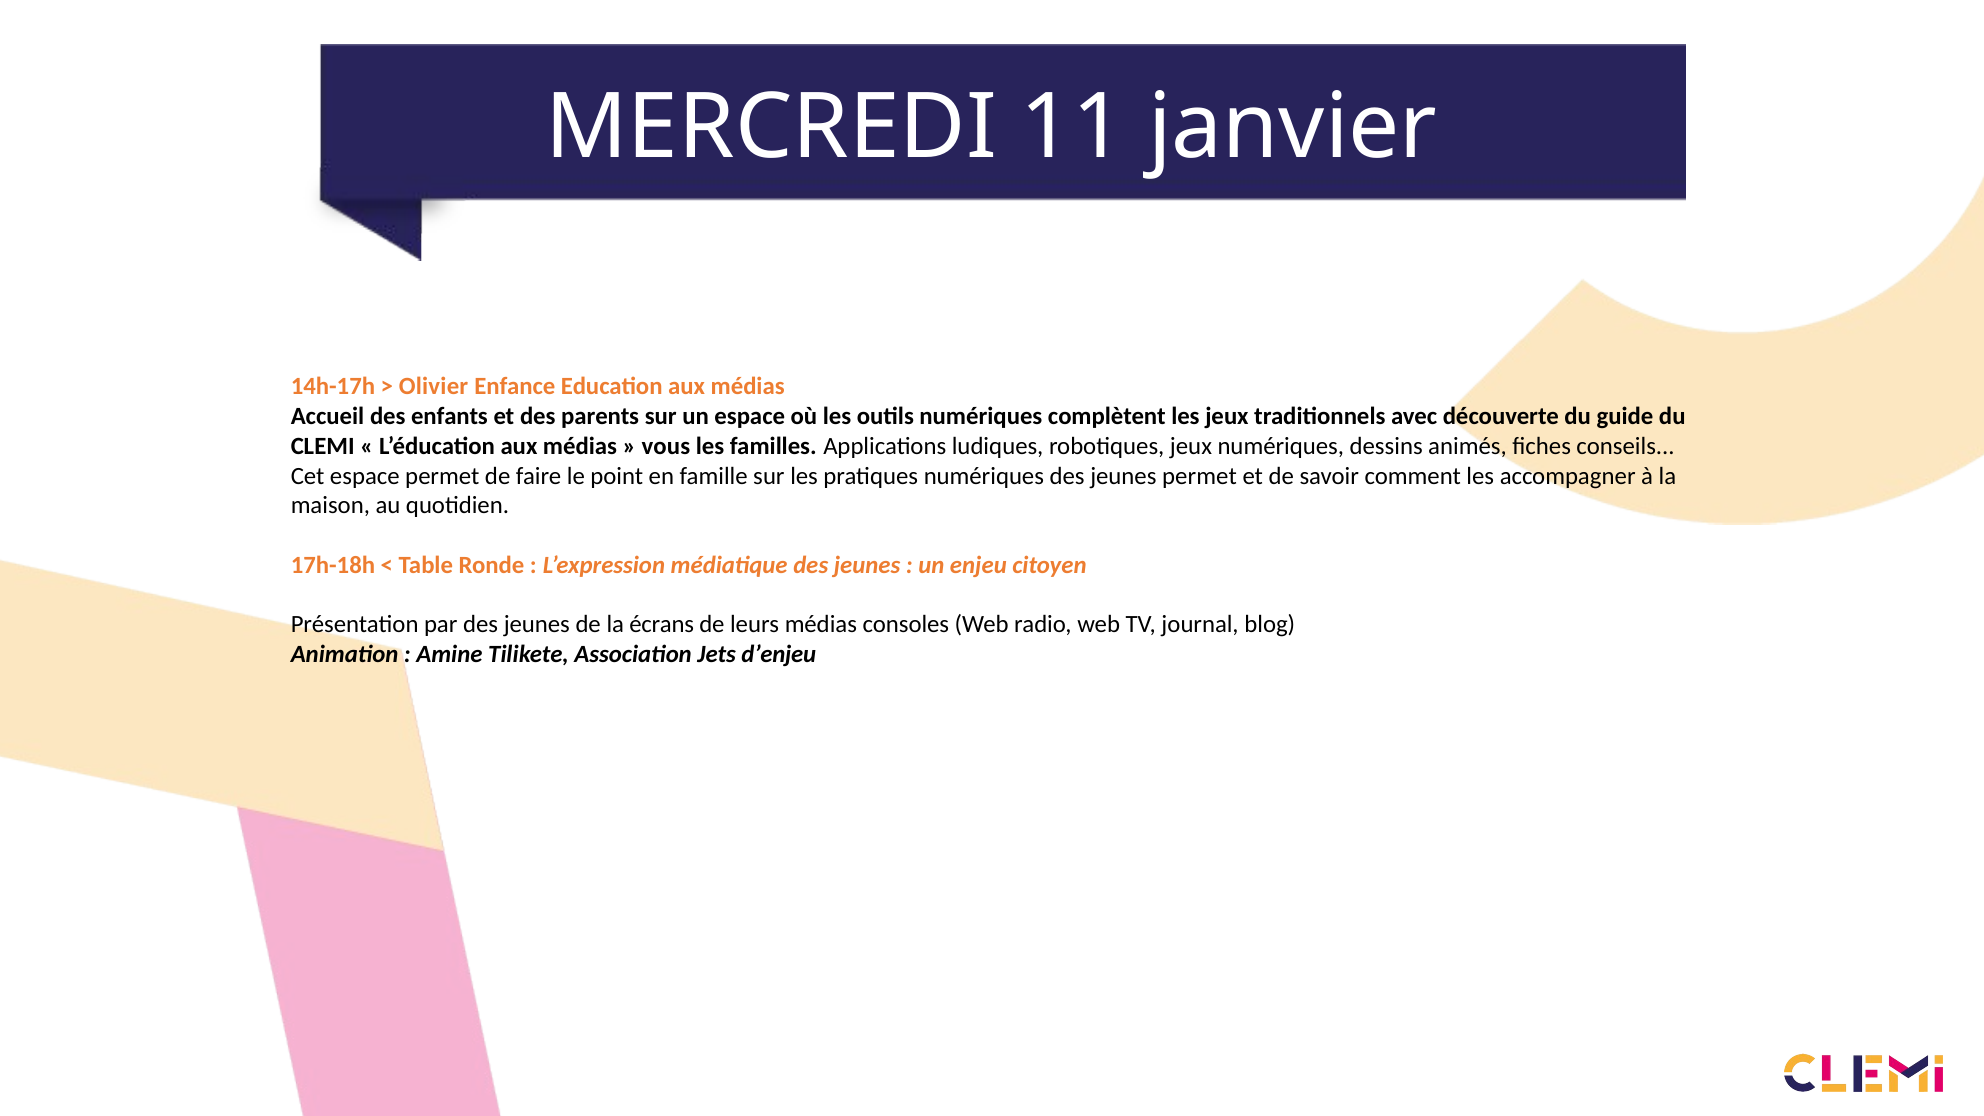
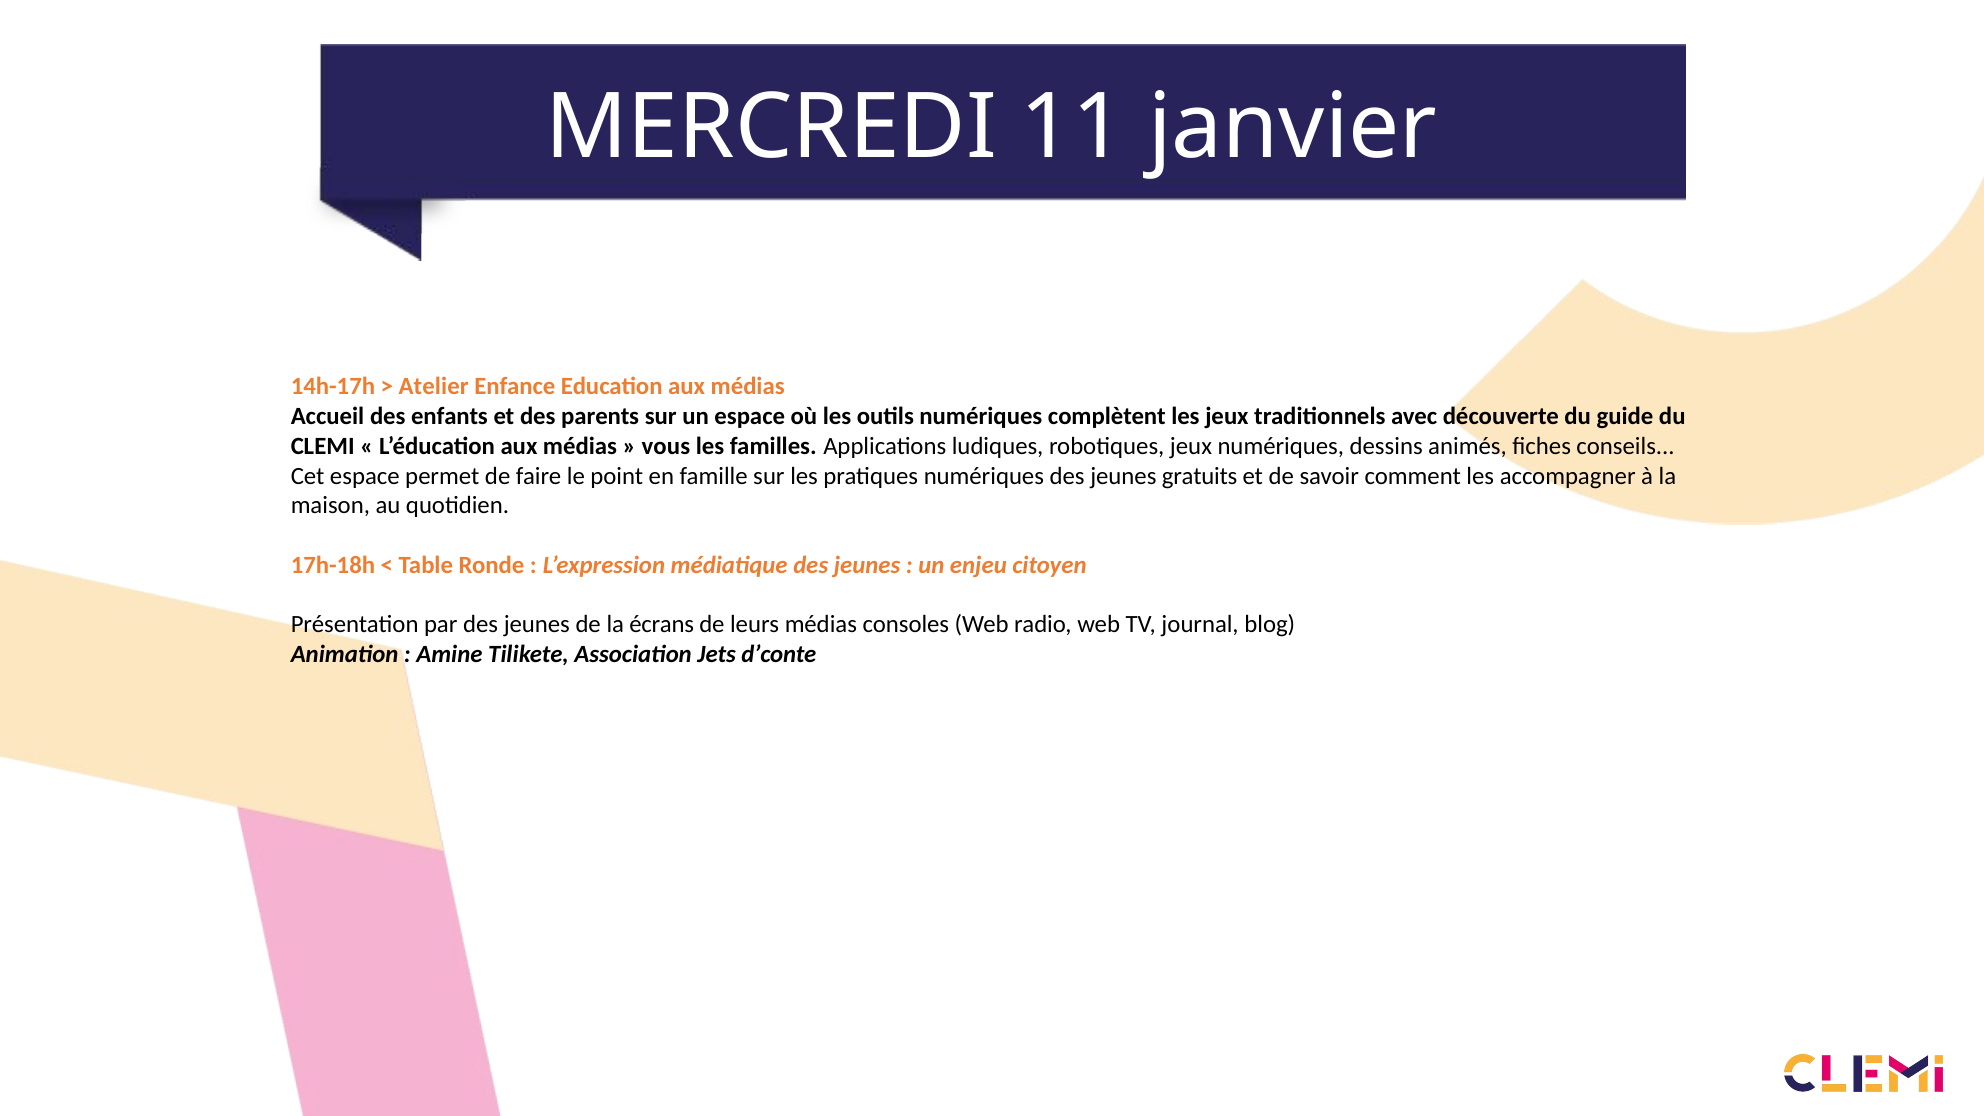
Olivier: Olivier -> Atelier (434, 387)
jeunes permet: permet -> gratuits (1200, 476)
d’enjeu: d’enjeu -> d’conte (779, 654)
